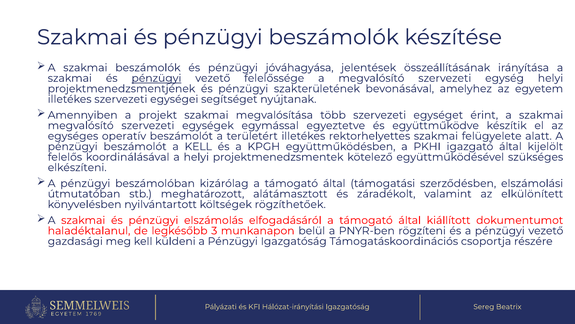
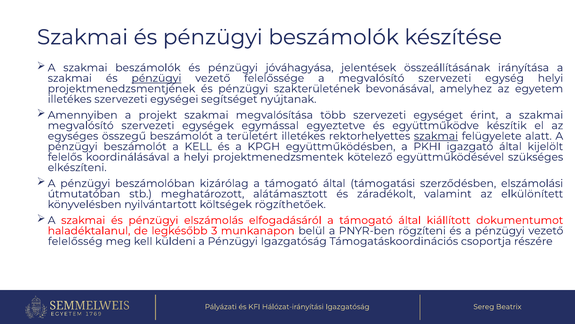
operatív: operatív -> összegű (124, 136)
szakmai underline: none -> present (436, 136)
gazdasági: gazdasági -> felelősség (75, 241)
